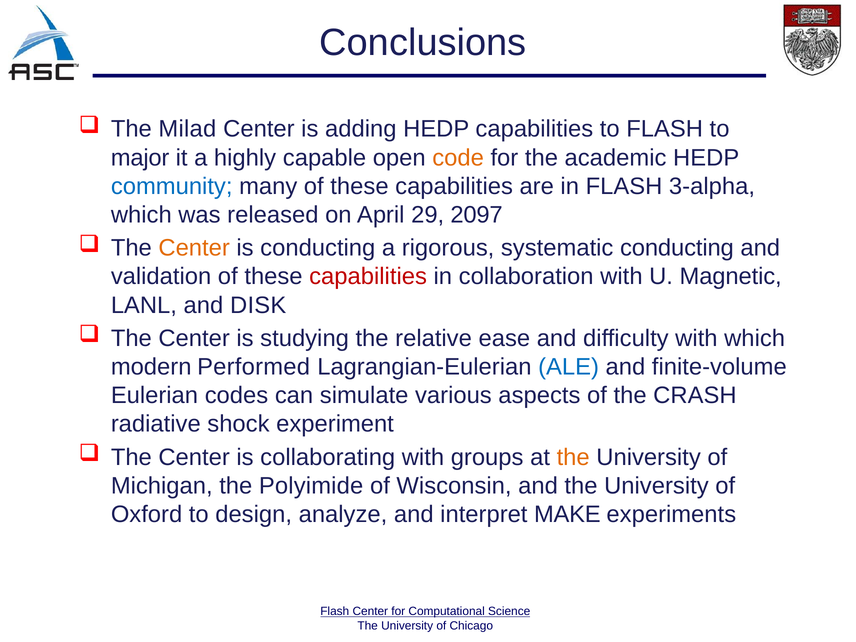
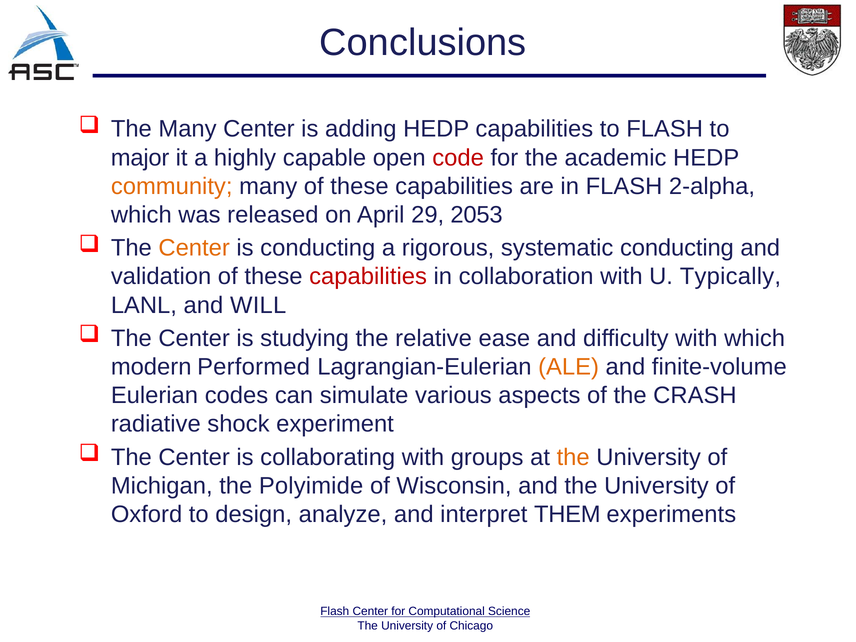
The Milad: Milad -> Many (188, 129)
code colour: orange -> red (458, 158)
community colour: blue -> orange (172, 186)
3-alpha: 3-alpha -> 2-alpha (712, 186)
2097: 2097 -> 2053 (477, 215)
Magnetic: Magnetic -> Typically (730, 277)
DISK: DISK -> WILL (258, 305)
ALE colour: blue -> orange (569, 367)
MAKE: MAKE -> THEM (567, 514)
